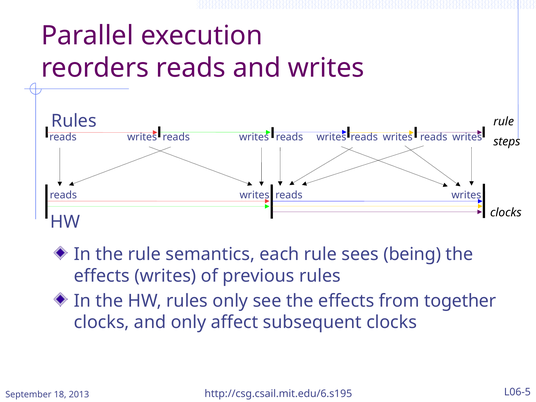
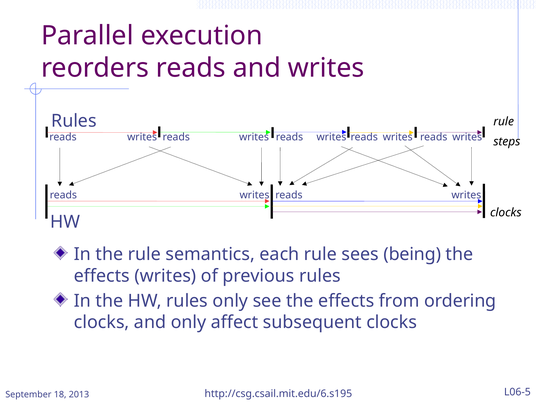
together: together -> ordering (460, 301)
